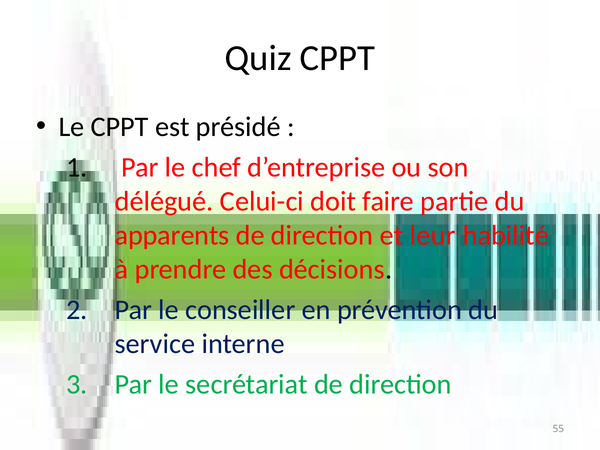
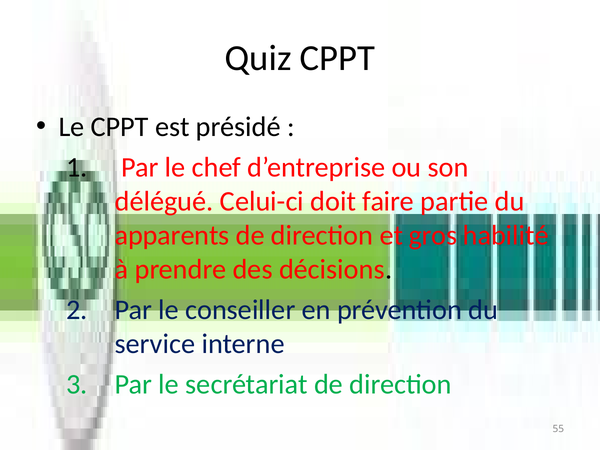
leur: leur -> gros (433, 235)
